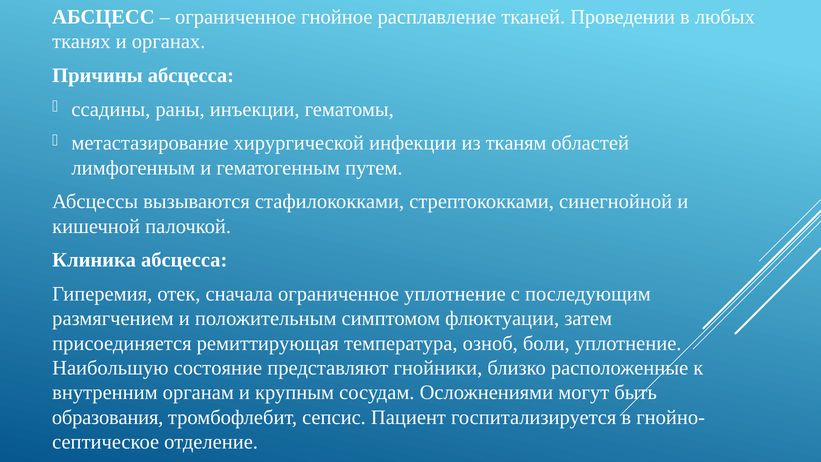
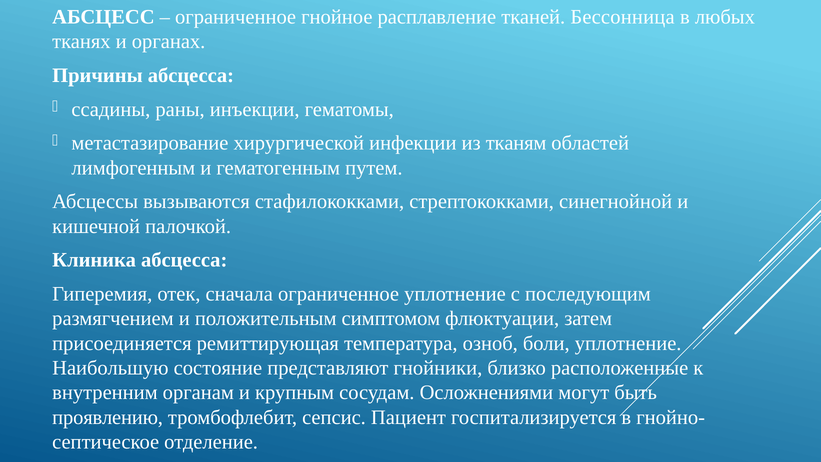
Проведении: Проведении -> Бессонница (623, 17)
образования: образования -> проявлению (108, 417)
